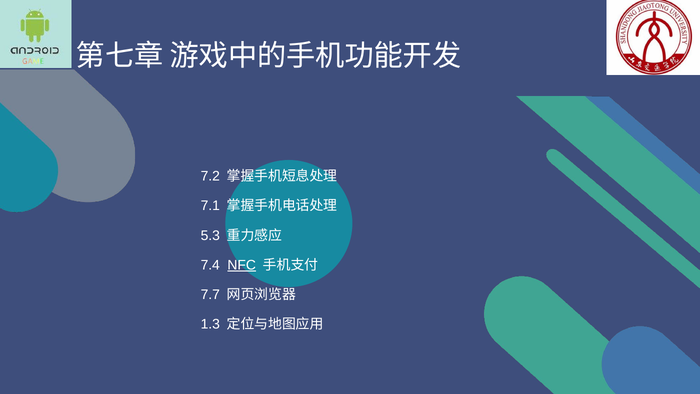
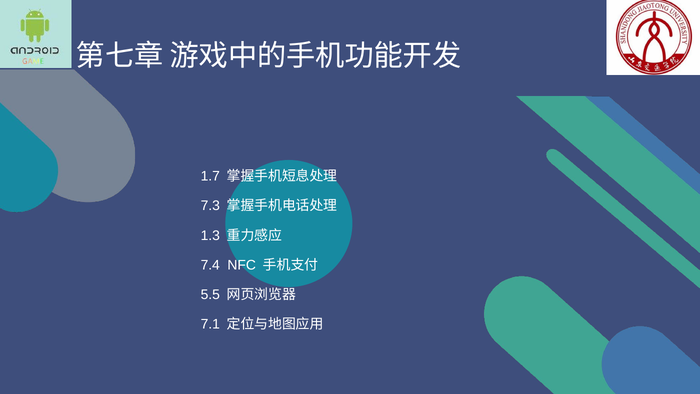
7.2: 7.2 -> 1.7 (210, 176)
7.1: 7.1 -> 7.3 (210, 206)
5.3: 5.3 -> 1.3 (210, 235)
NFC underline: present -> none (242, 265)
7.7: 7.7 -> 5.5 (210, 294)
1.3: 1.3 -> 7.1 (210, 324)
